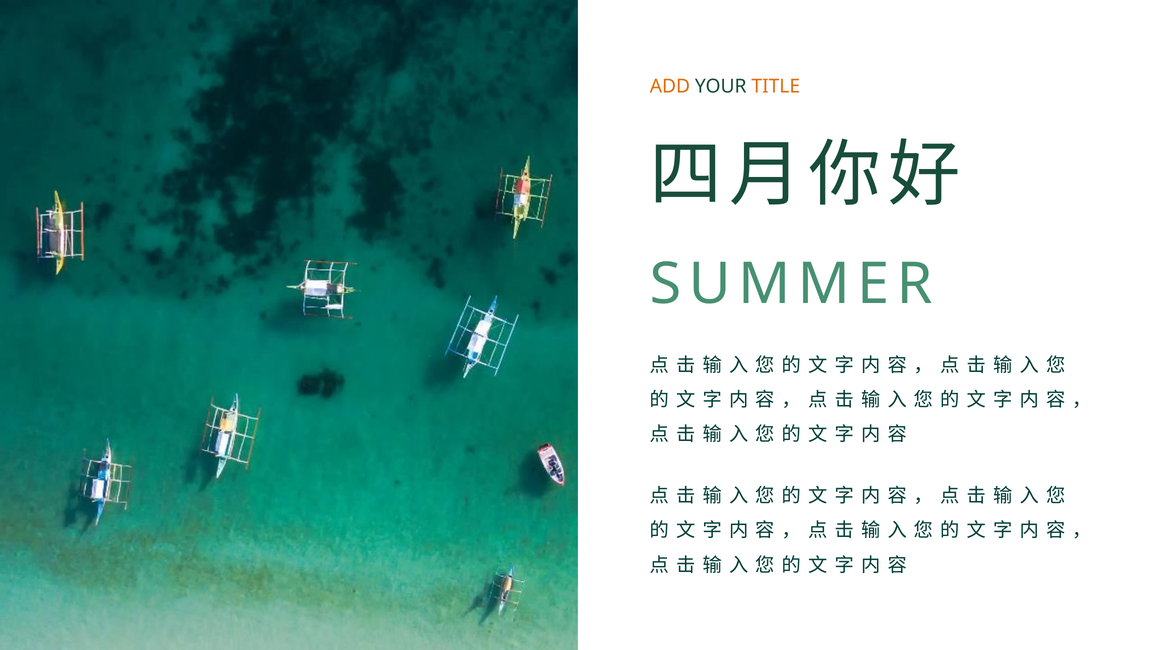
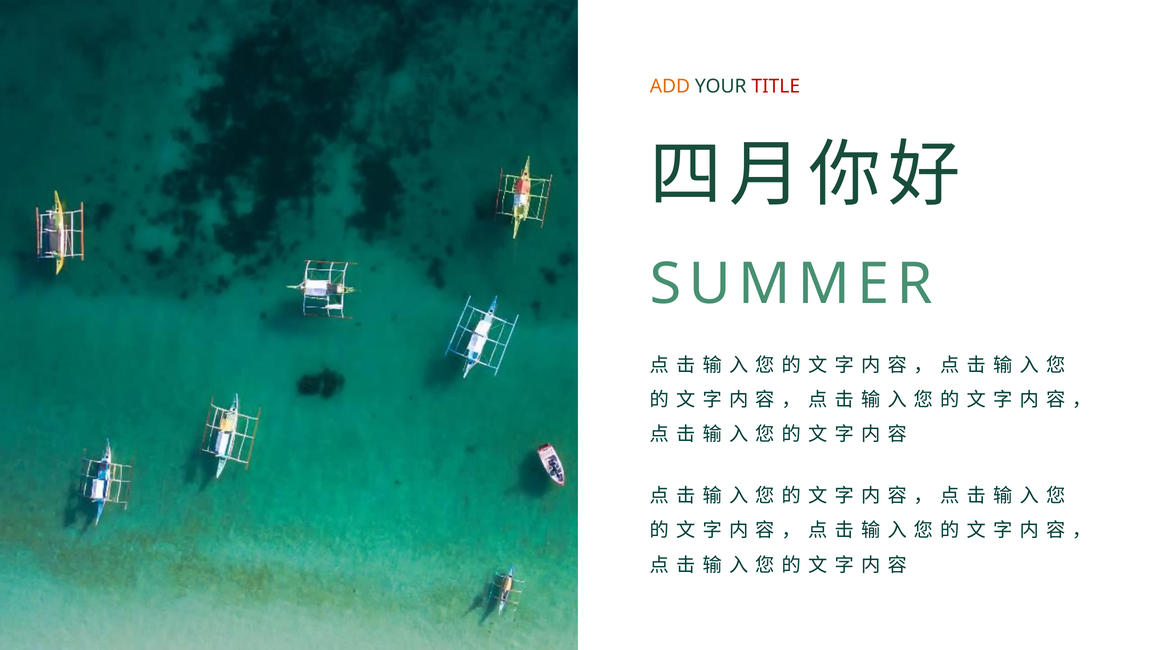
TITLE colour: orange -> red (776, 86)
